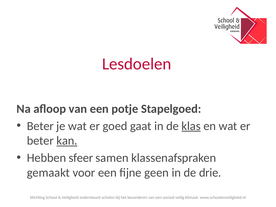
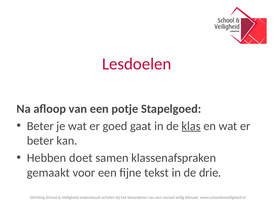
kan underline: present -> none (67, 141)
sfeer: sfeer -> doet (81, 158)
geen: geen -> tekst (157, 173)
